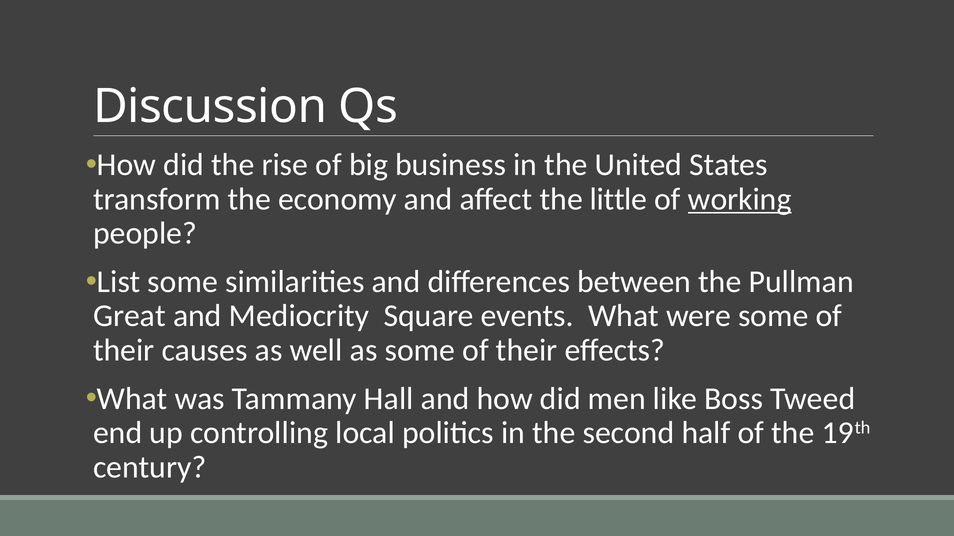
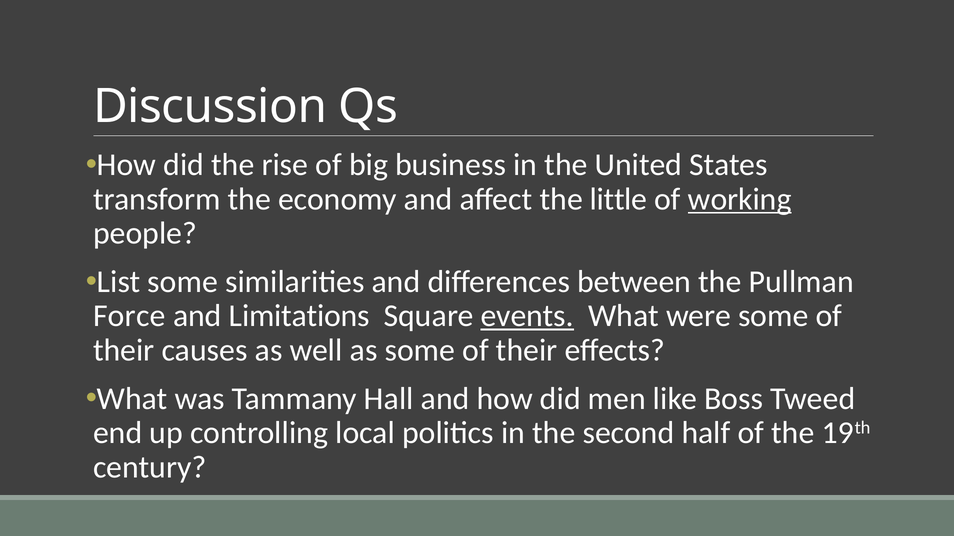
Great: Great -> Force (129, 316)
Mediocrity: Mediocrity -> Limitations (299, 316)
events underline: none -> present (527, 316)
